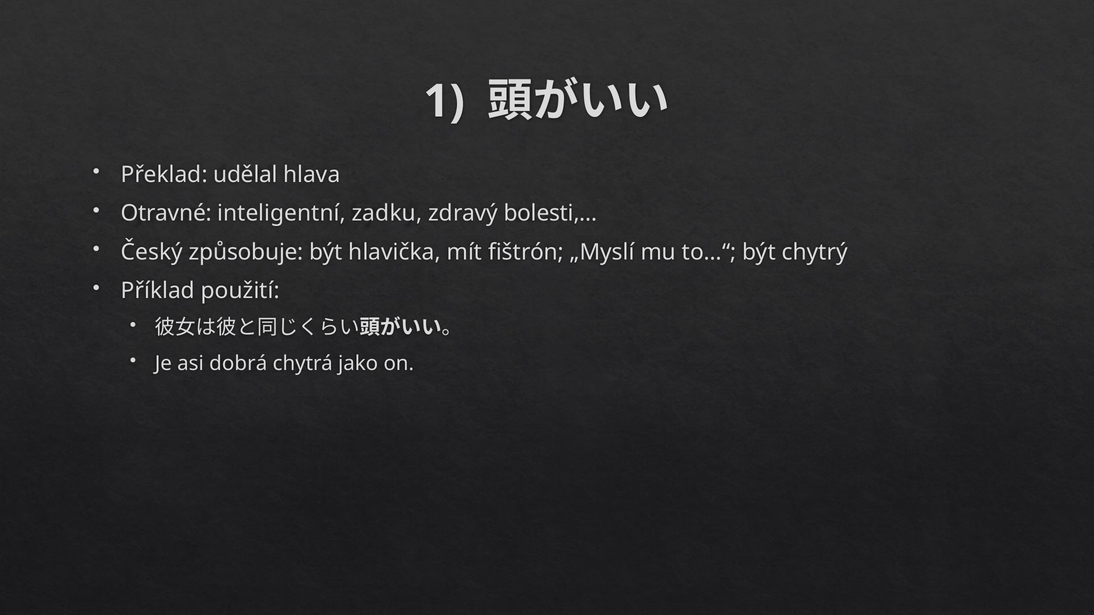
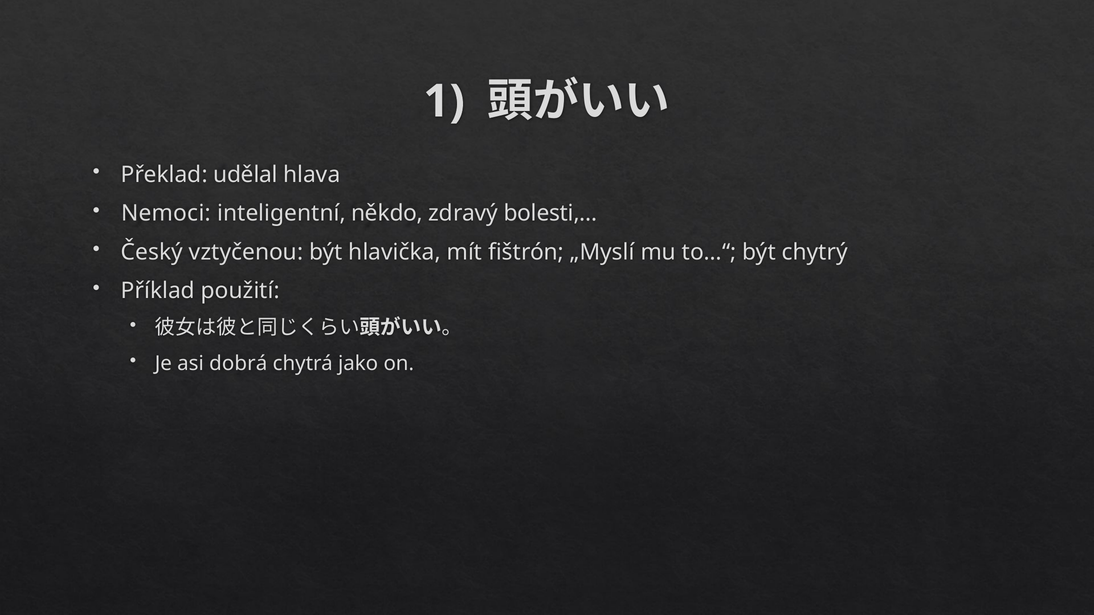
Otravné: Otravné -> Nemoci (166, 214)
zadku: zadku -> někdo (387, 214)
způsobuje: způsobuje -> vztyčenou (246, 252)
